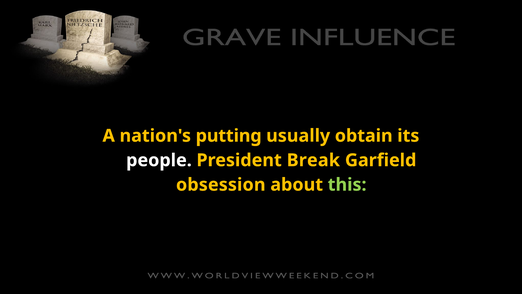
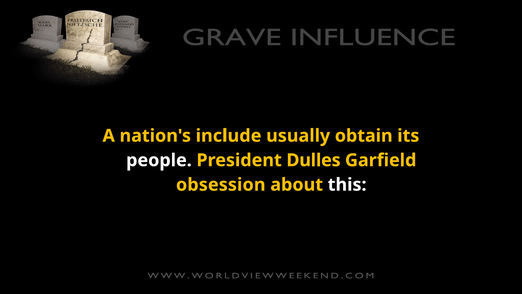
putting: putting -> include (229, 136)
Break: Break -> Dulles (313, 160)
this colour: light green -> white (347, 185)
